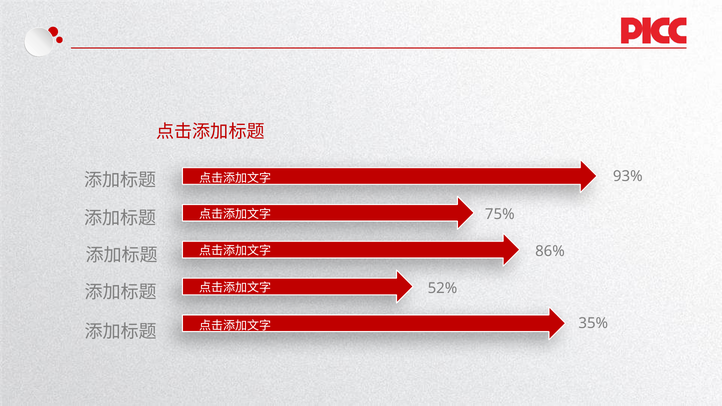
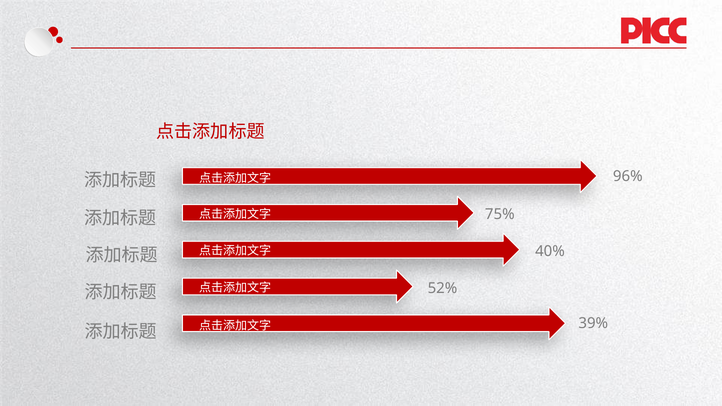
93%: 93% -> 96% (628, 176)
86%: 86% -> 40% (550, 251)
35%: 35% -> 39% (593, 324)
